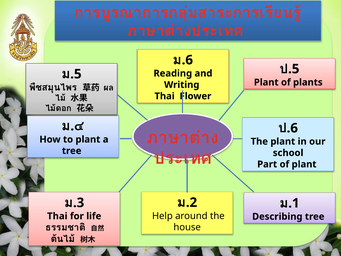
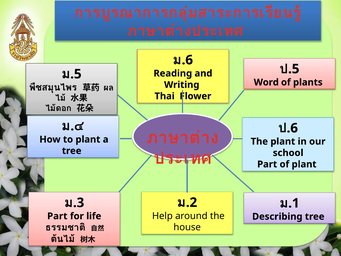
Plant: Plant -> Word (266, 82)
Thai: Thai -> Part (57, 216)
